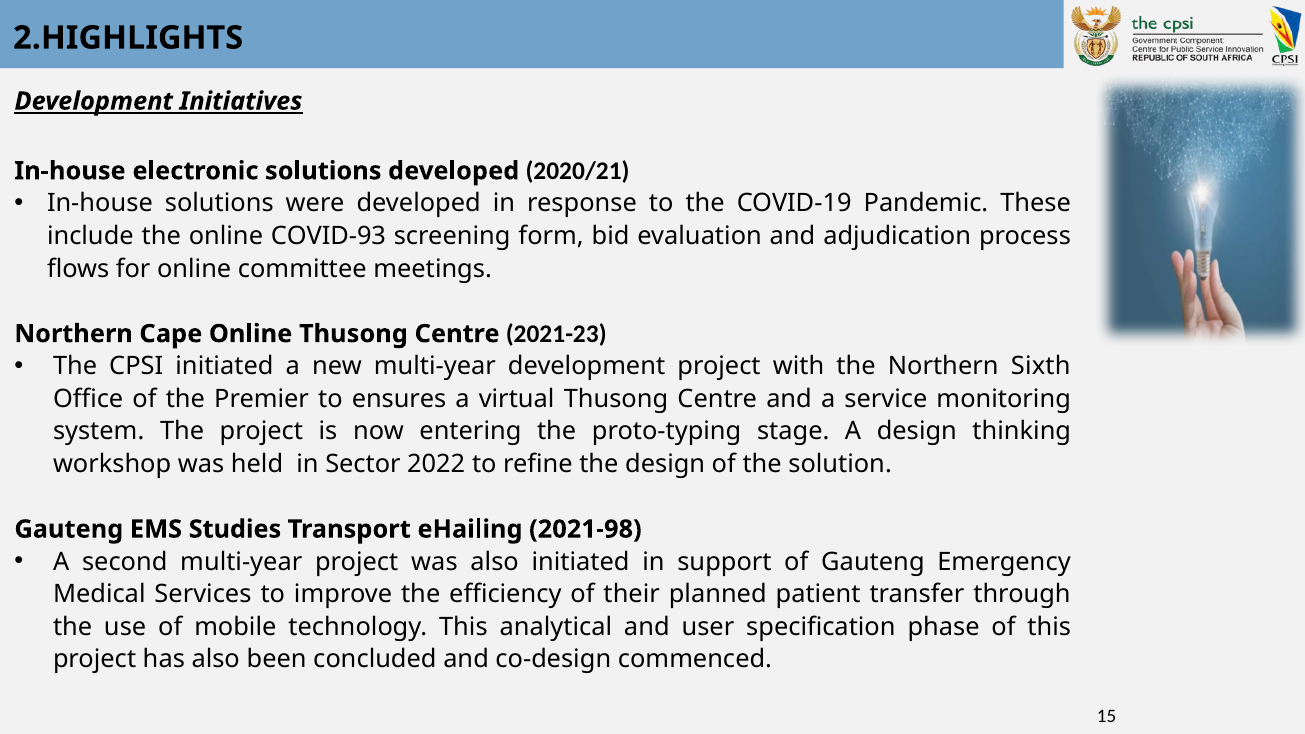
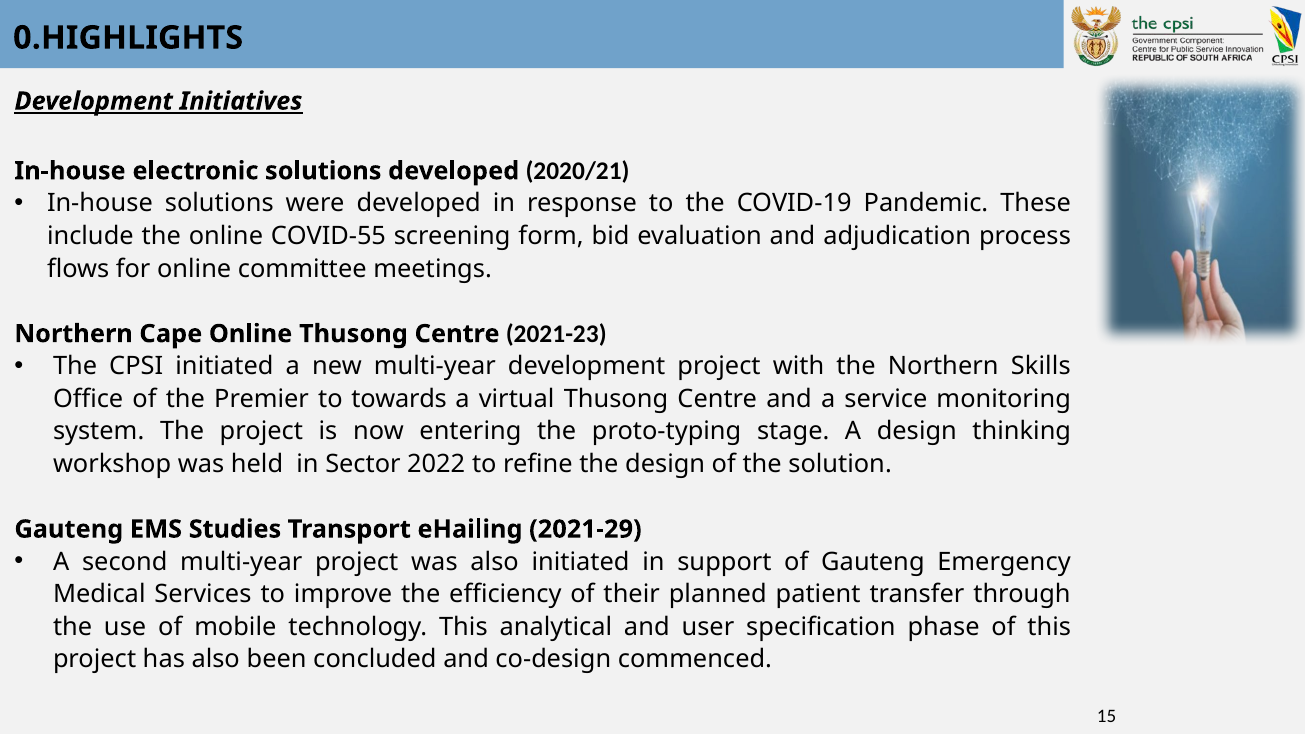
2.HIGHLIGHTS: 2.HIGHLIGHTS -> 0.HIGHLIGHTS (128, 38)
COVID-93: COVID-93 -> COVID-55 (328, 236)
Sixth: Sixth -> Skills (1041, 366)
ensures: ensures -> towards (399, 399)
2021-98: 2021-98 -> 2021-29 (585, 529)
